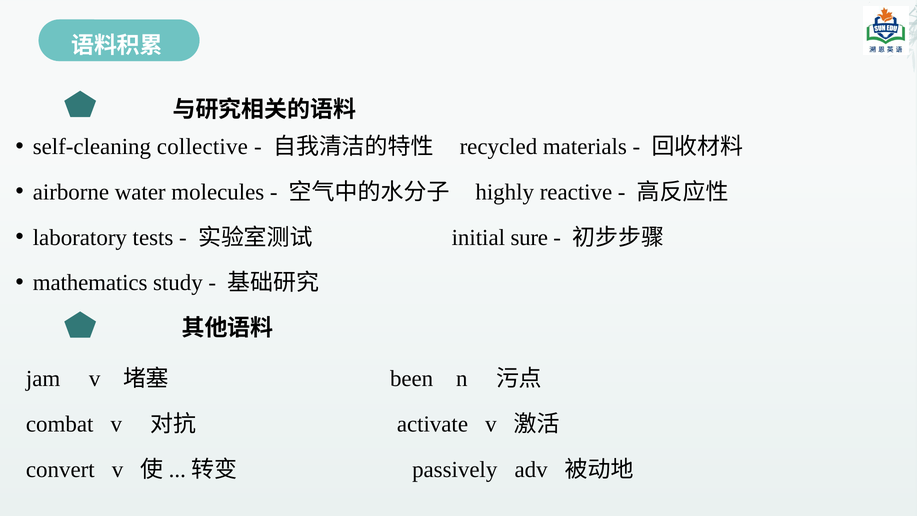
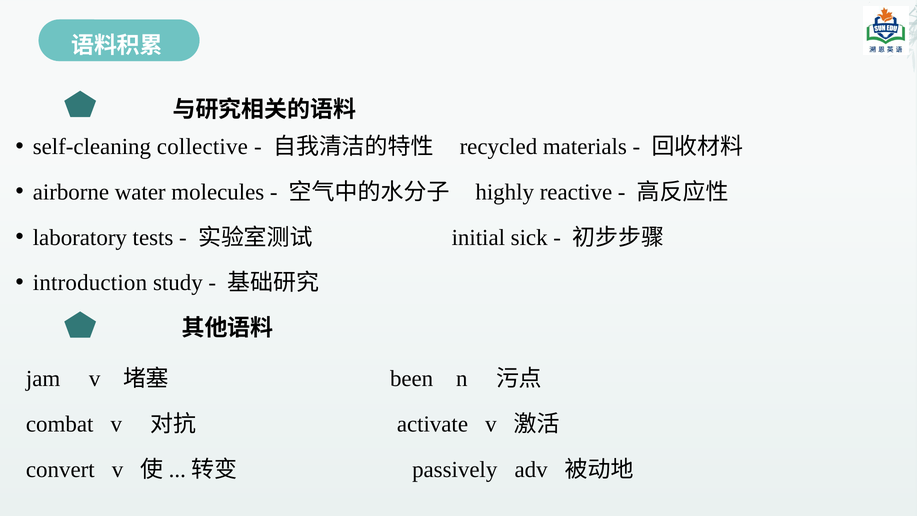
sure: sure -> sick (529, 237)
mathematics: mathematics -> introduction (90, 283)
